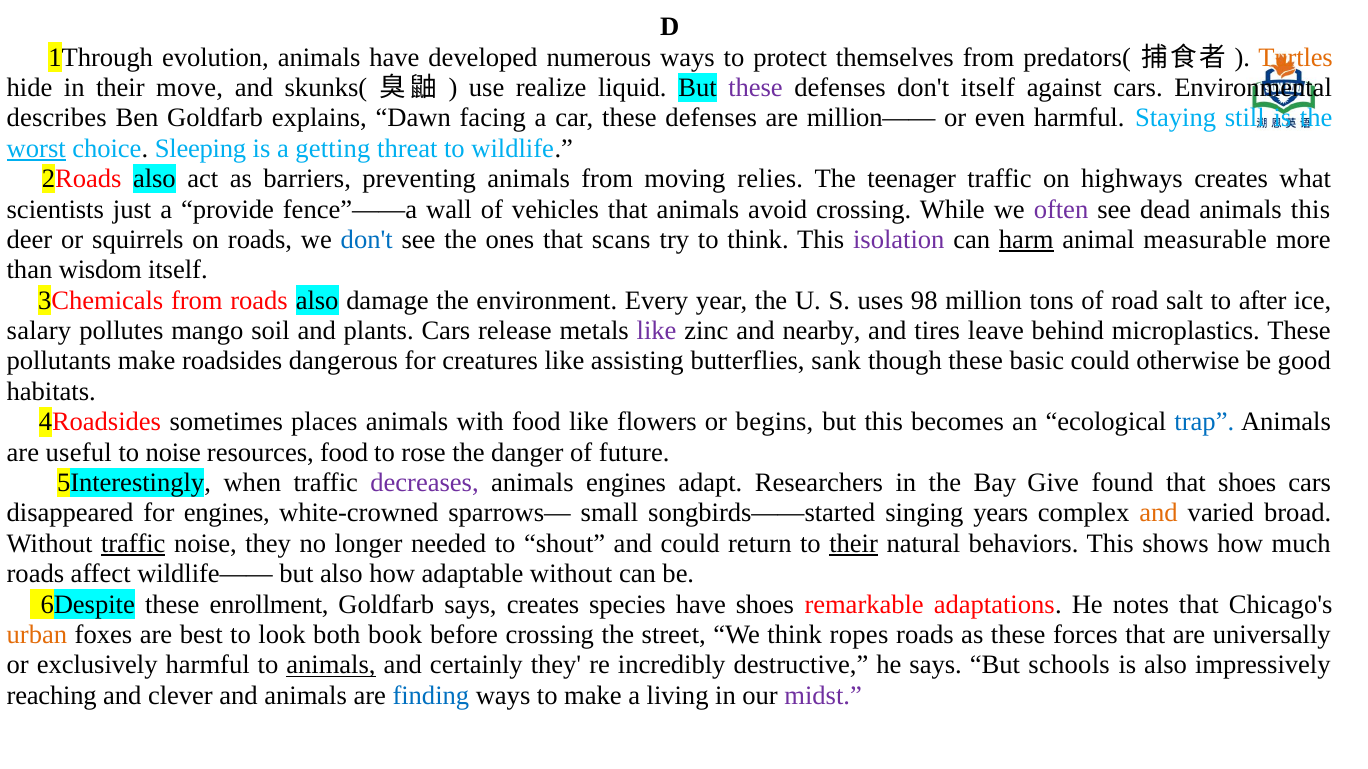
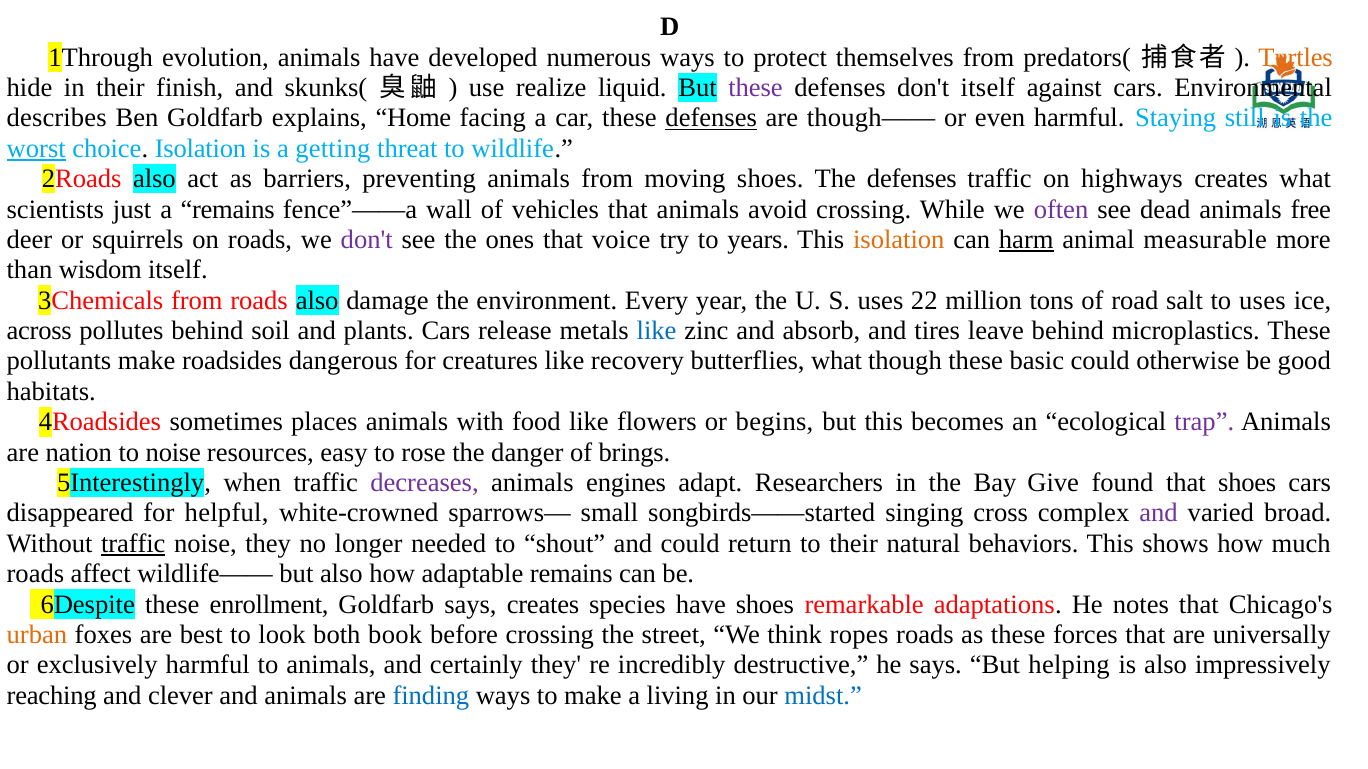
move: move -> finish (190, 88)
Dawn: Dawn -> Home (413, 118)
defenses underline: none -> present (711, 118)
million——: million—— -> though—— (871, 118)
choice Sleeping: Sleeping -> Isolation (201, 149)
moving relies: relies -> shoes (770, 179)
The teenager: teenager -> defenses (912, 179)
a provide: provide -> remains (228, 209)
animals this: this -> free (1311, 209)
don't colour: blue -> purple (367, 240)
scans: scans -> voice (621, 240)
to think: think -> years (758, 240)
isolation colour: purple -> orange (899, 240)
98: 98 -> 22 (924, 301)
to after: after -> uses (1262, 301)
salary: salary -> across (39, 331)
pollutes mango: mango -> behind (207, 331)
like colour: purple -> blue (657, 331)
nearby: nearby -> absorb (821, 331)
assisting: assisting -> recovery (637, 361)
butterflies sank: sank -> what (837, 361)
trap colour: blue -> purple (1204, 422)
useful: useful -> nation (79, 453)
resources food: food -> easy (344, 453)
future: future -> brings (634, 453)
for engines: engines -> helpful (227, 513)
years: years -> cross (1001, 513)
and colour: orange -> purple (1159, 513)
their underline: present -> none (854, 544)
adaptable without: without -> remains (571, 574)
animals underline: present -> none (331, 665)
schools: schools -> helping (1069, 665)
midst colour: purple -> blue (823, 696)
